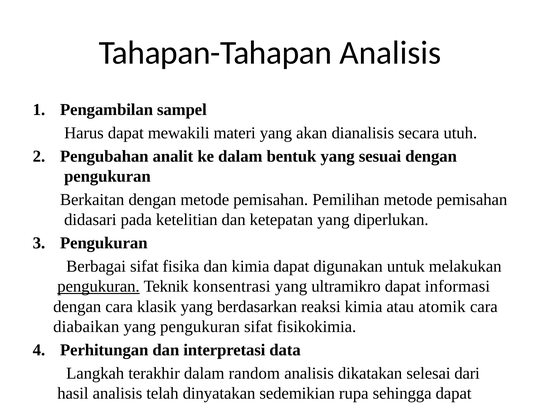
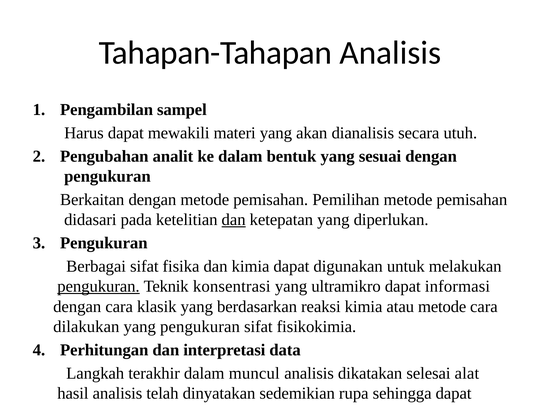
dan underline: none -> present (234, 219)
atau atomik: atomik -> metode (442, 306)
diabaikan: diabaikan -> dilakukan (86, 326)
random: random -> muncul (254, 373)
dari: dari -> alat (467, 373)
